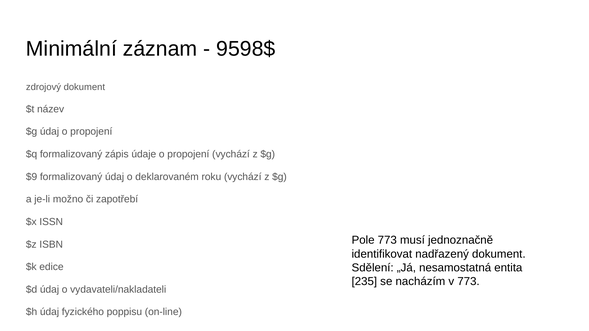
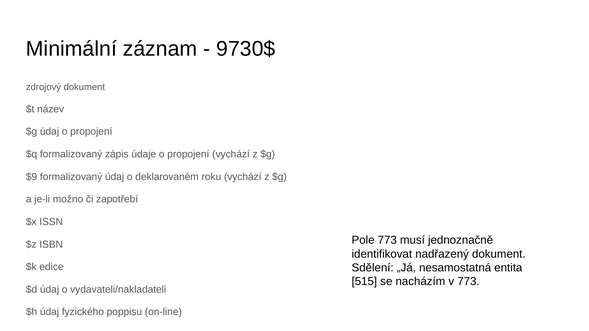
9598$: 9598$ -> 9730$ (246, 49)
235: 235 -> 515 (364, 282)
